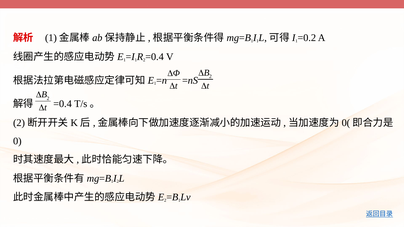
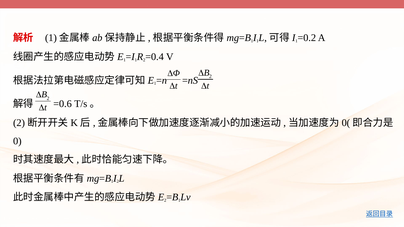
=0.4: =0.4 -> =0.6 (63, 104)
